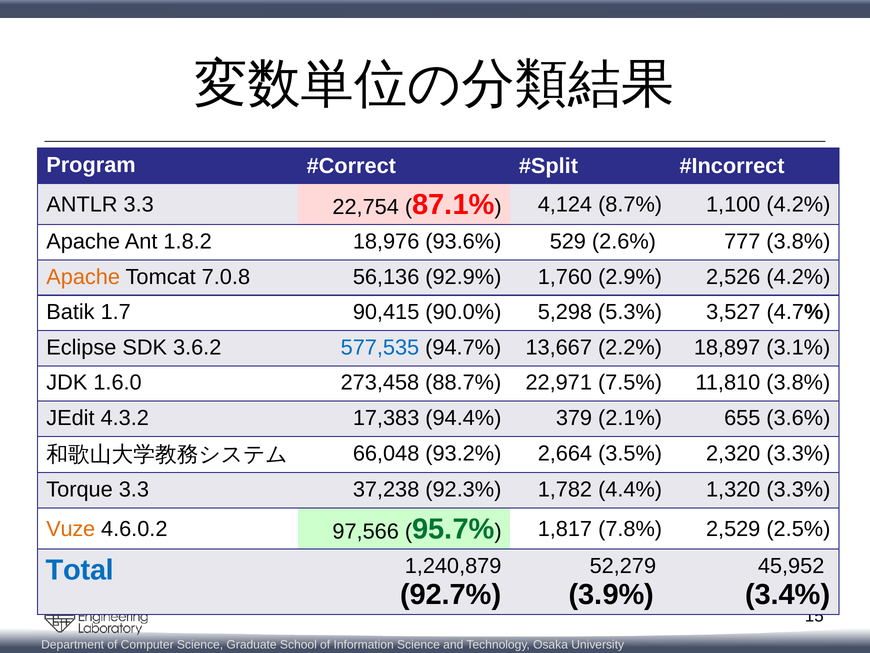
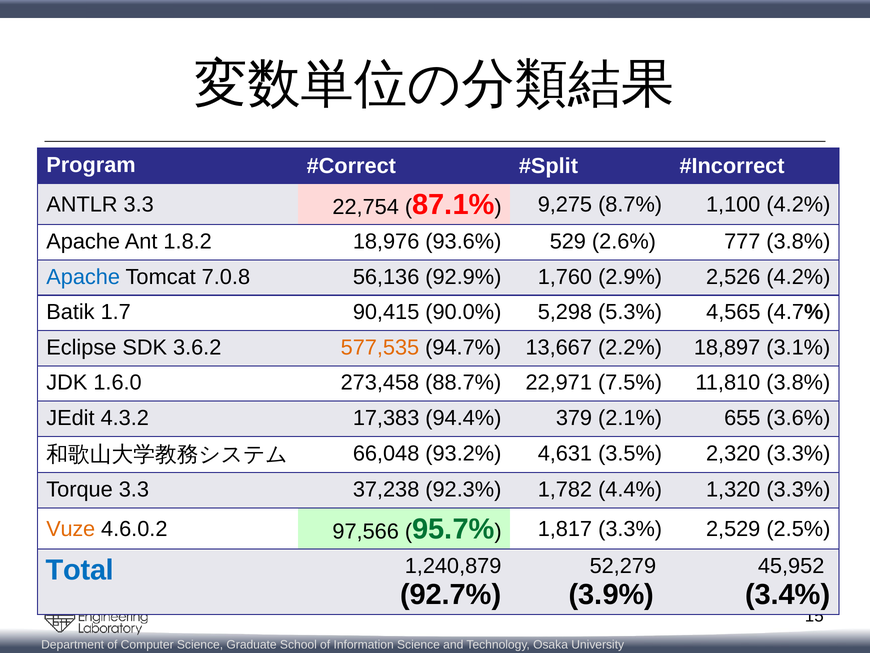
4,124: 4,124 -> 9,275 (565, 204)
Apache colour: orange -> blue (83, 277)
3,527: 3,527 -> 4,565 (733, 312)
577,535 colour: blue -> orange (380, 347)
2,664: 2,664 -> 4,631 (565, 453)
1,817 7.8%: 7.8% -> 3.3% (630, 528)
